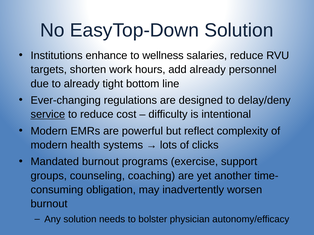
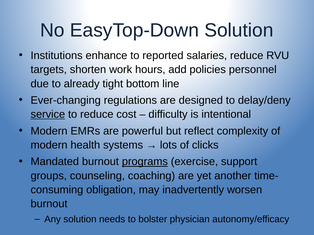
wellness: wellness -> reported (163, 56)
add already: already -> policies (208, 70)
programs underline: none -> present (145, 162)
